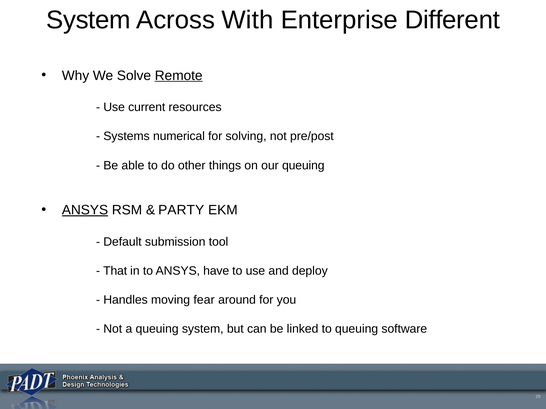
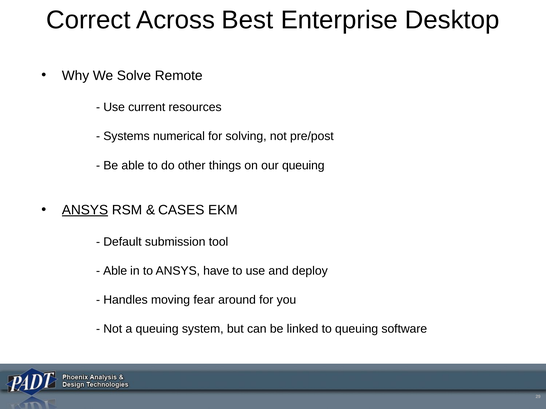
System: System -> Correct (88, 20)
With: With -> Best (247, 20)
Different: Different -> Desktop (452, 20)
Remote underline: present -> none (179, 76)
PARTY: PARTY -> CASES (181, 210)
That: That -> Able (115, 271)
